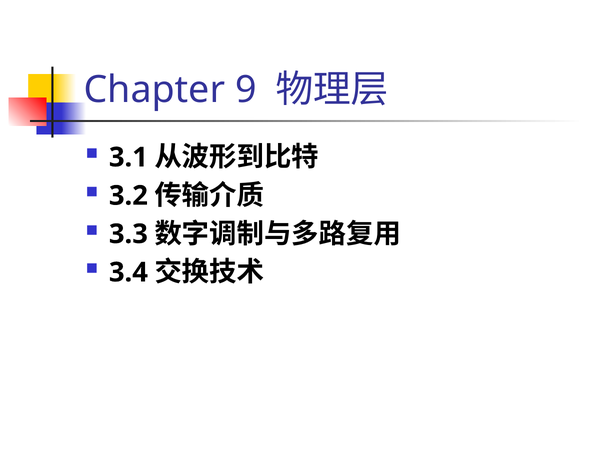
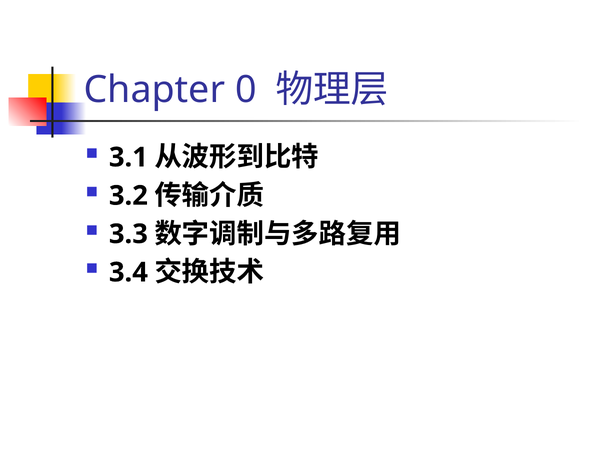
9: 9 -> 0 (246, 90)
